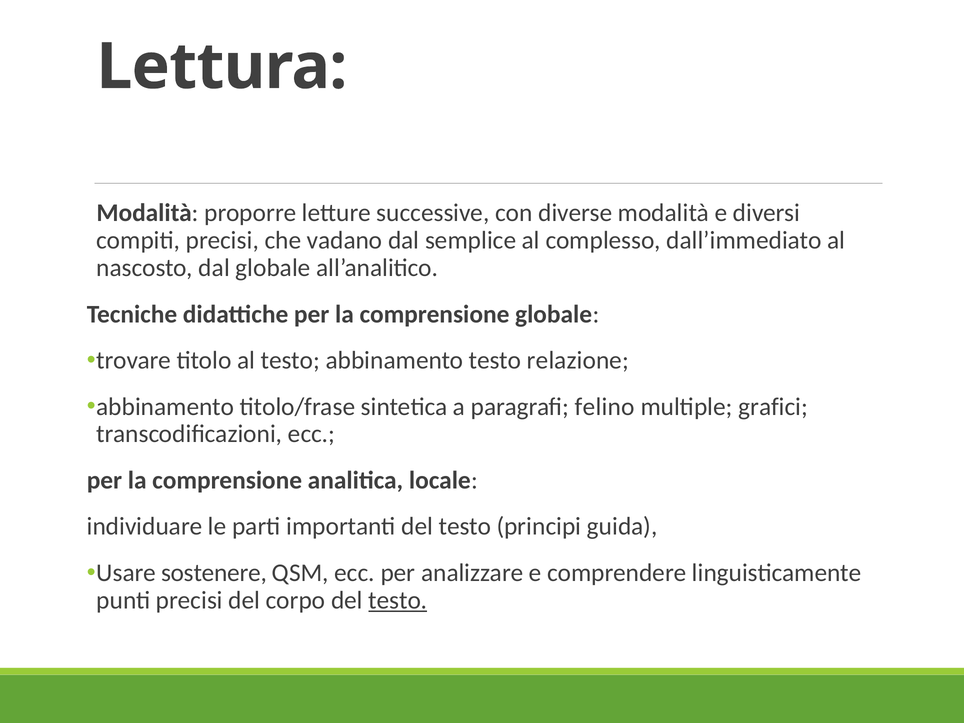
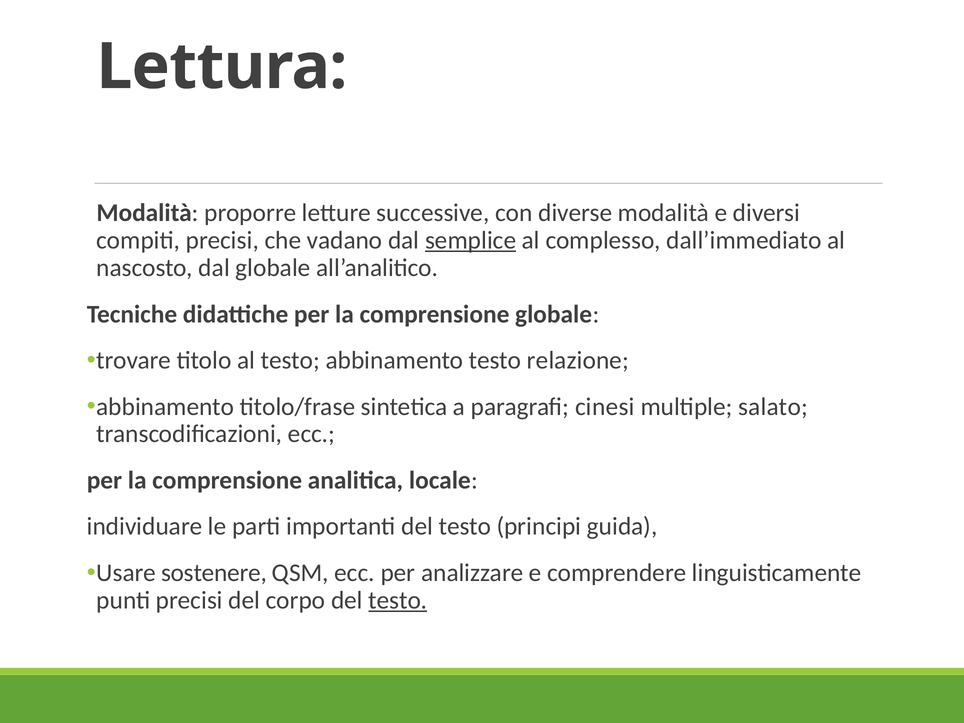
semplice underline: none -> present (471, 240)
felino: felino -> cinesi (605, 407)
grafici: grafici -> salato (773, 407)
